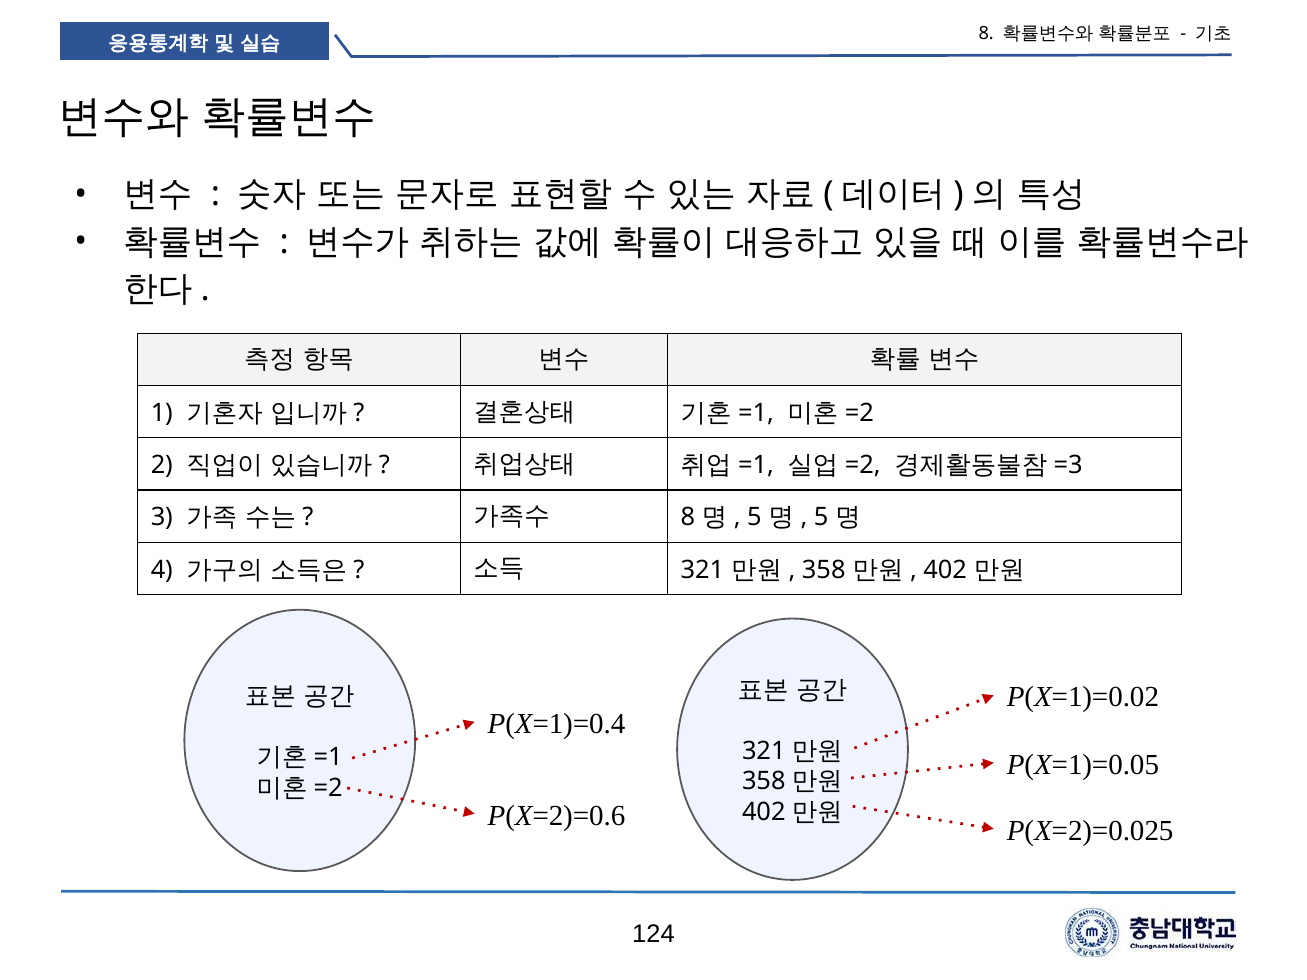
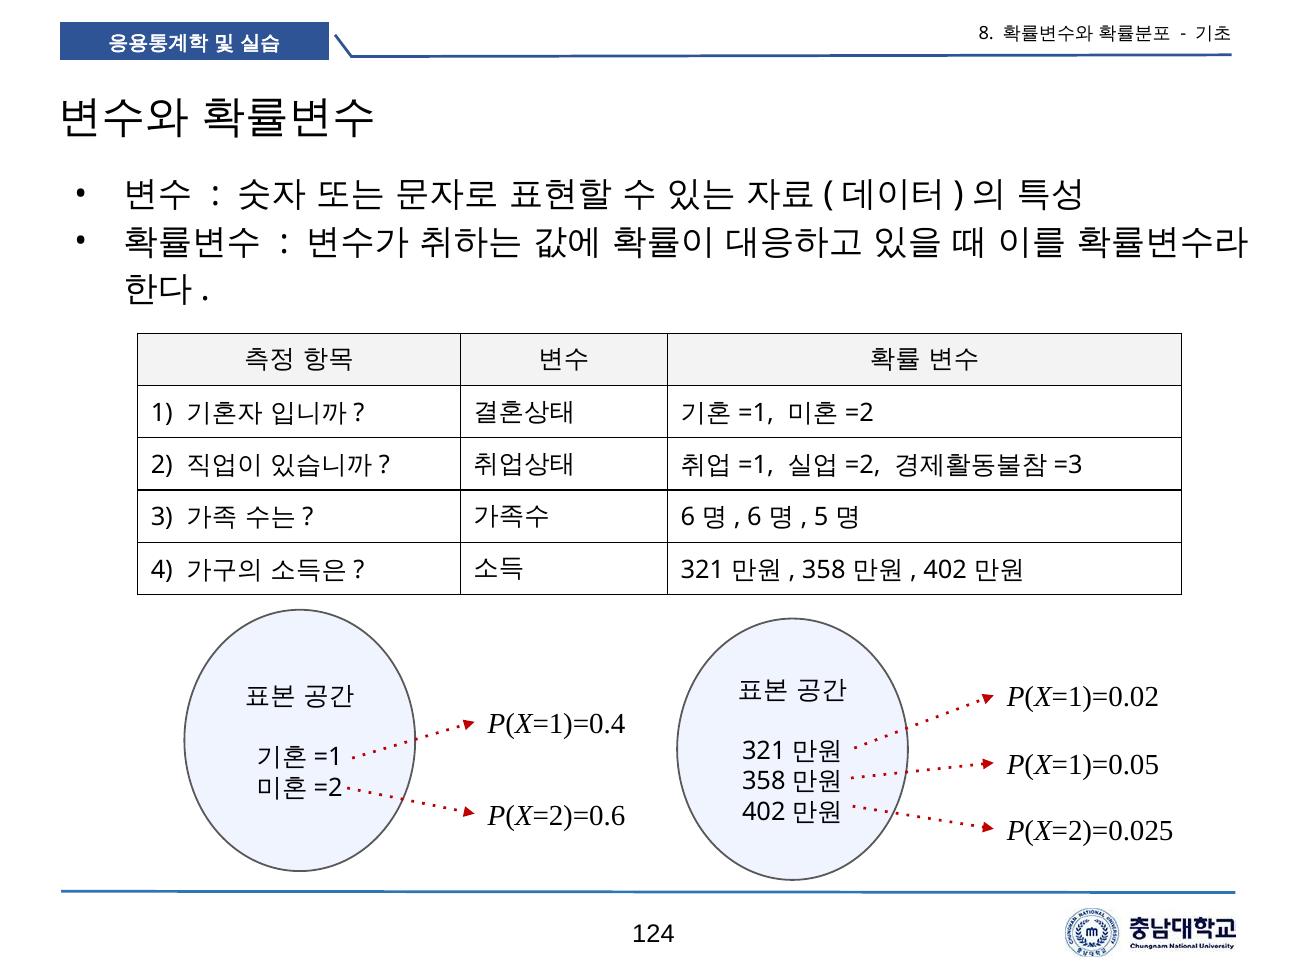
8: 8 -> 6 (688, 518)
5: 5 -> 6 (754, 518)
